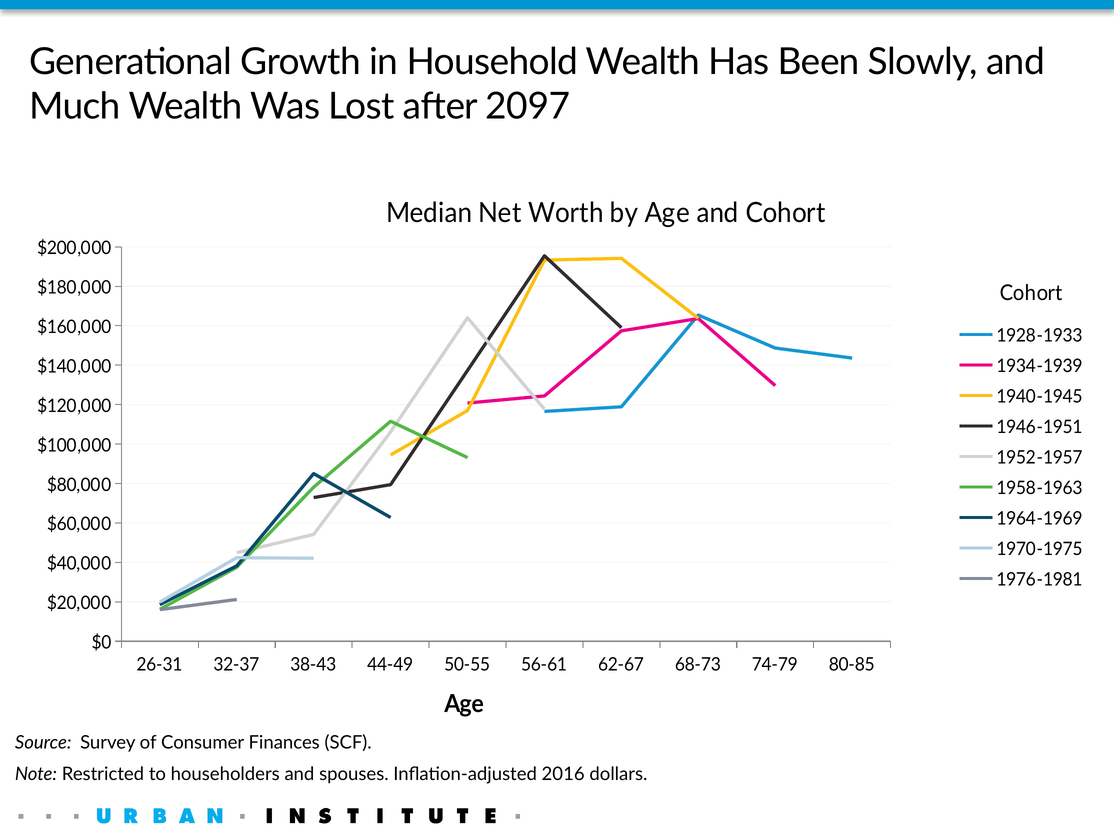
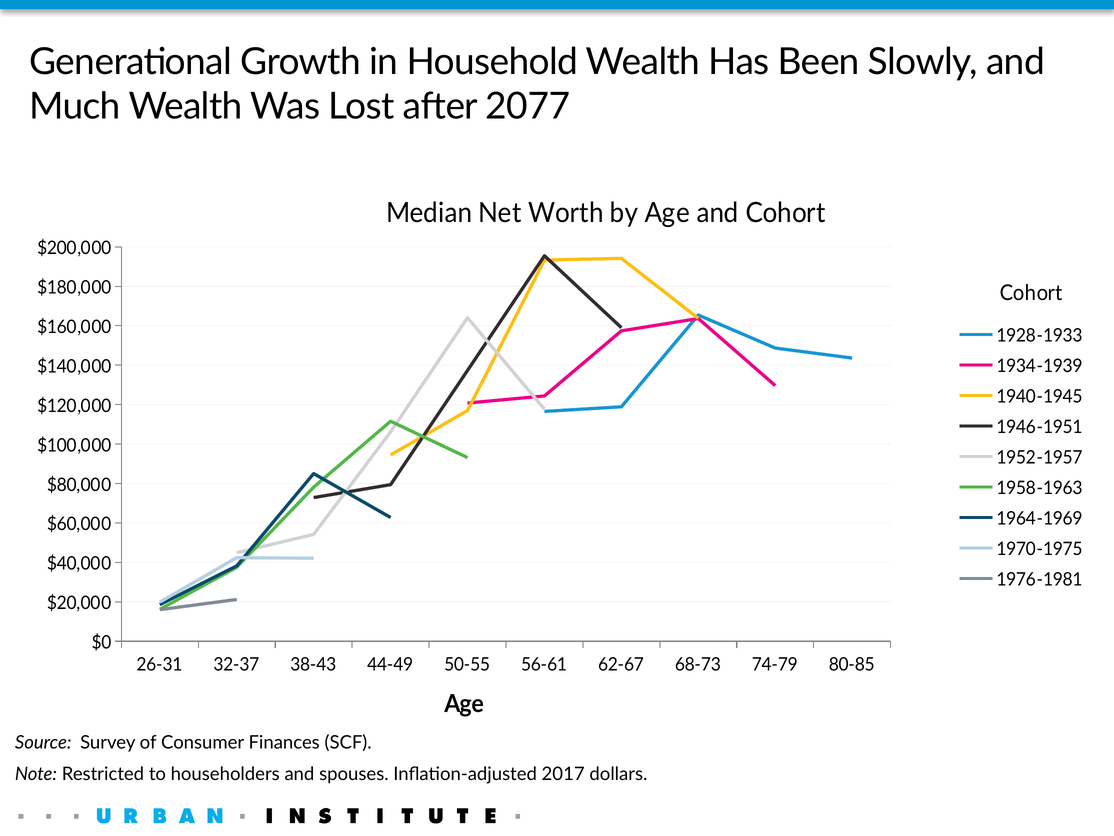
2097: 2097 -> 2077 (528, 107)
2016: 2016 -> 2017 (563, 774)
